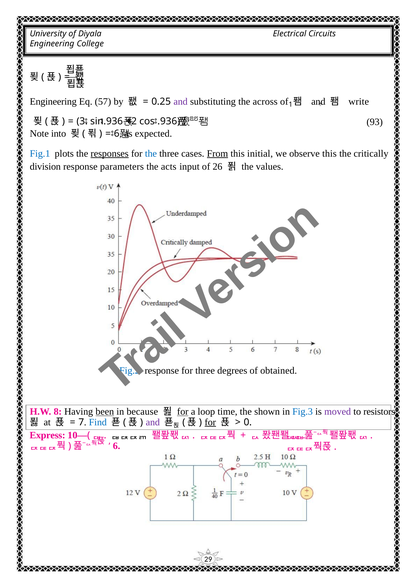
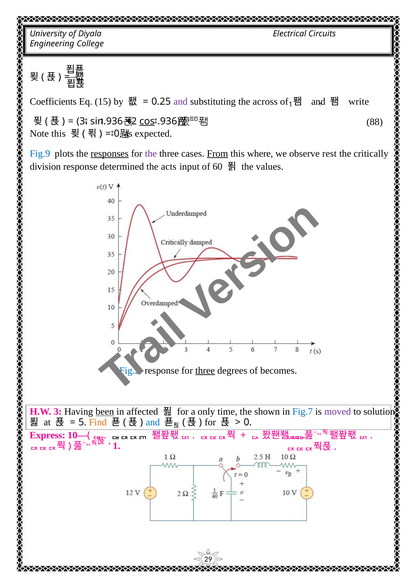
Engineering: Engineering -> Coefficients (53, 102)
57: 57 -> 15 (103, 102)
93: 93 -> 88 (375, 122)
cos underline: none -> present (147, 121)
Note into: into -> this (59, 134)
6: 6 -> 0 (117, 134)
Fig.1: Fig.1 -> Fig.9 (40, 154)
the colour: blue -> purple (151, 154)
initial: initial -> where (260, 154)
observe this: this -> rest (329, 154)
parameters: parameters -> determined (122, 167)
26: 26 -> 60 (218, 167)
three underline: none -> present (205, 370)
obtained: obtained -> becomes (279, 370)
H.W 8: 8 -> 3 (58, 412)
because: because -> affected (142, 412)
for underline: present -> none (183, 412)
loop: loop -> only (206, 412)
Fig.3: Fig.3 -> Fig.7 (303, 412)
resistors: resistors -> solution (379, 412)
7: 7 -> 5 (81, 422)
Find colour: blue -> orange (98, 422)
and colour: purple -> blue (153, 422)
for underline: present -> none (210, 422)
6: 6 -> 1 (117, 446)
